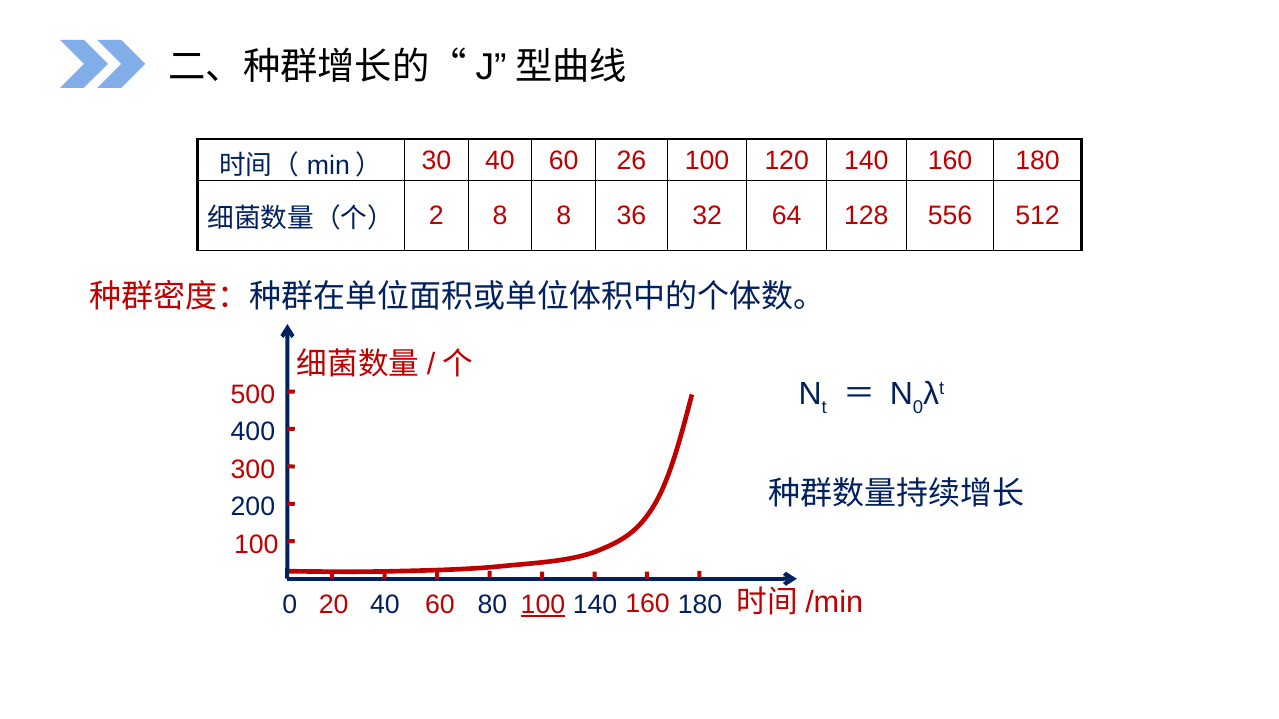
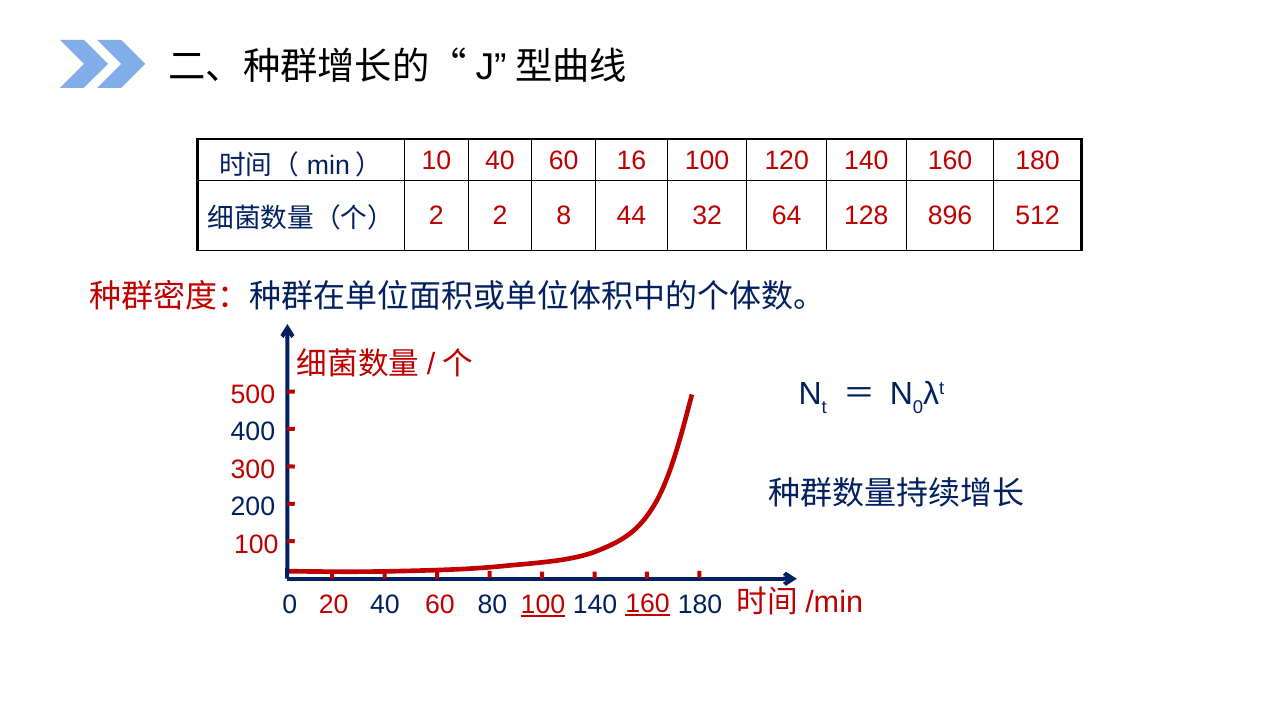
30: 30 -> 10 (436, 160)
26: 26 -> 16 (631, 160)
2 8: 8 -> 2 (500, 216)
36: 36 -> 44 (631, 216)
556: 556 -> 896 (950, 216)
160 underline: none -> present (648, 604)
